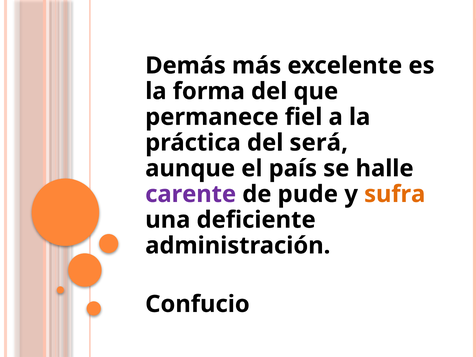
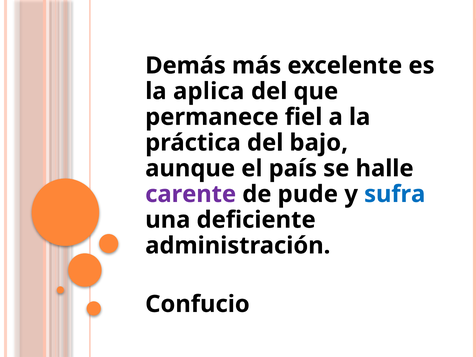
forma: forma -> aplica (209, 91)
será: será -> bajo (319, 143)
sufra colour: orange -> blue (395, 194)
